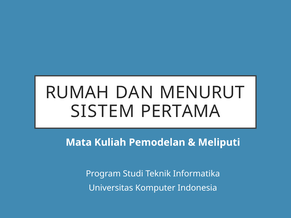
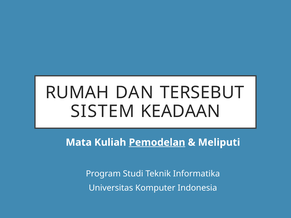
MENURUT: MENURUT -> TERSEBUT (202, 93)
PERTAMA: PERTAMA -> KEADAAN (180, 111)
Pemodelan underline: none -> present (157, 143)
